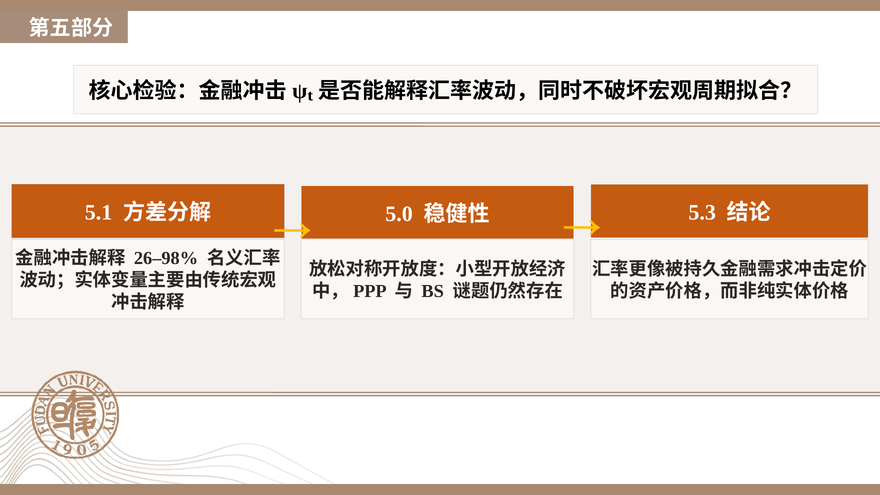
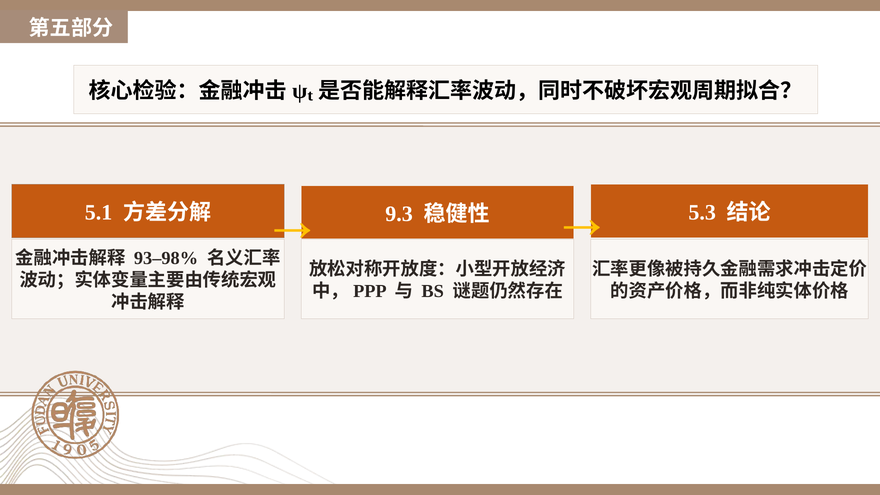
5.0: 5.0 -> 9.3 (399, 214)
26–98%: 26–98% -> 93–98% (166, 258)
